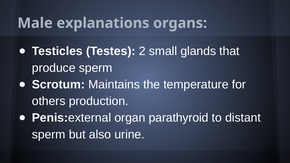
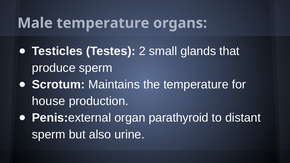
Male explanations: explanations -> temperature (103, 23)
others: others -> house (49, 101)
